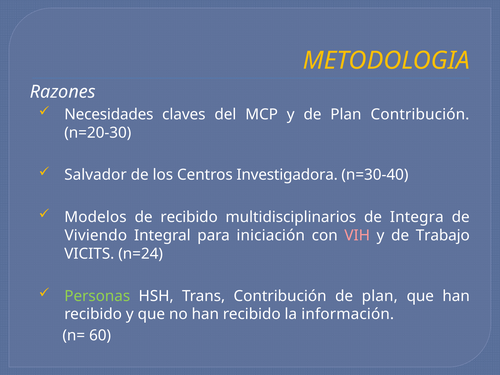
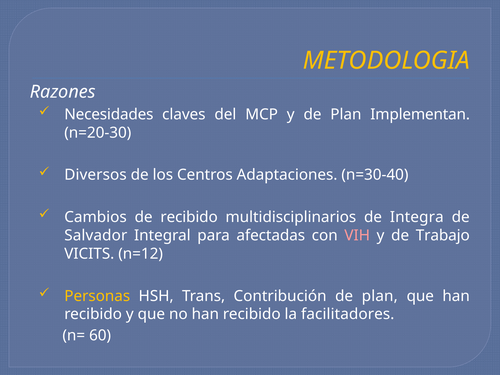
Plan Contribución: Contribución -> Implementan (420, 114)
Salvador: Salvador -> Diversos (95, 175)
Investigadora: Investigadora -> Adaptaciones (287, 175)
Modelos: Modelos -> Cambios (96, 217)
Viviendo: Viviendo -> Salvador (96, 235)
iniciación: iniciación -> afectadas (271, 235)
n=24: n=24 -> n=12 (141, 254)
Personas colour: light green -> yellow (97, 296)
información: información -> facilitadores (348, 314)
